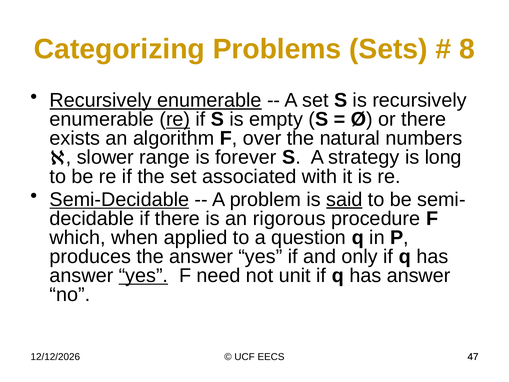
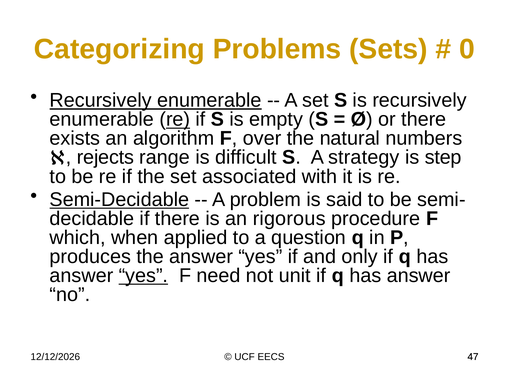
8: 8 -> 0 (467, 49)
slower: slower -> rejects (105, 157)
forever: forever -> difficult (246, 157)
long: long -> step (443, 157)
said underline: present -> none (344, 199)
